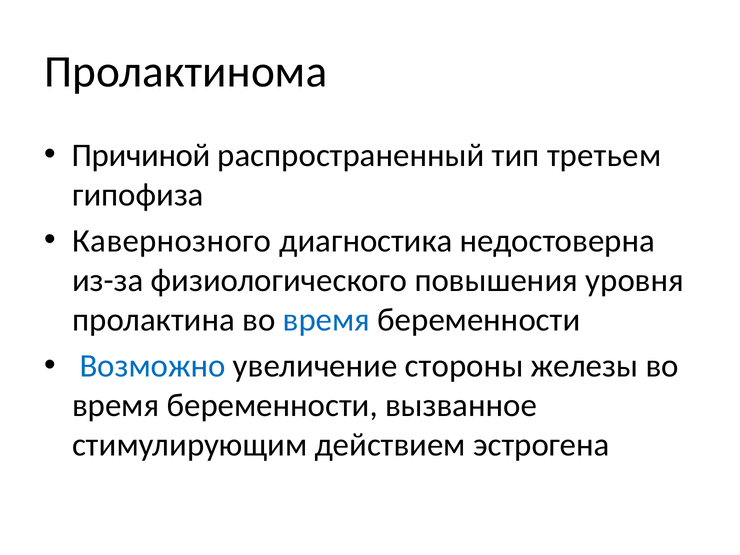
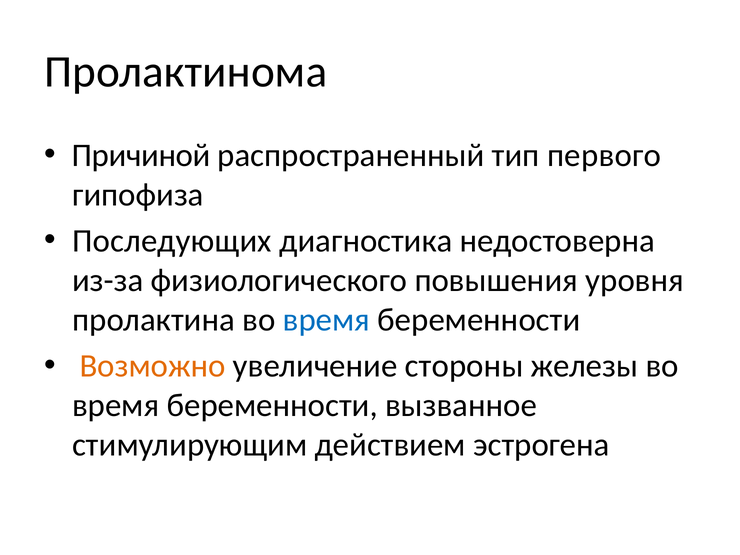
третьем: третьем -> первого (604, 155)
Кавернозного: Кавернозного -> Последующих (172, 241)
Возможно colour: blue -> orange (153, 366)
